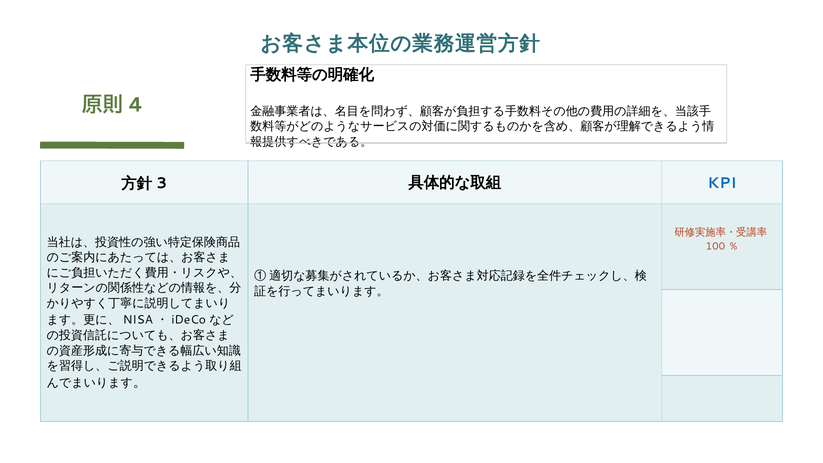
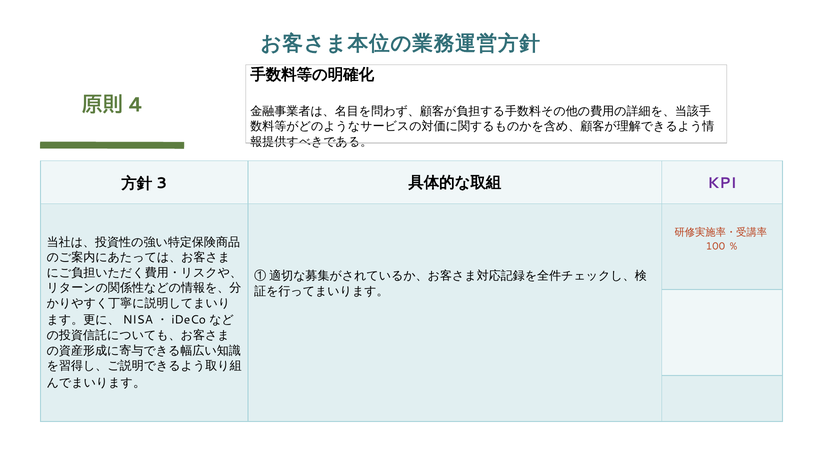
KPI colour: blue -> purple (722, 183)
